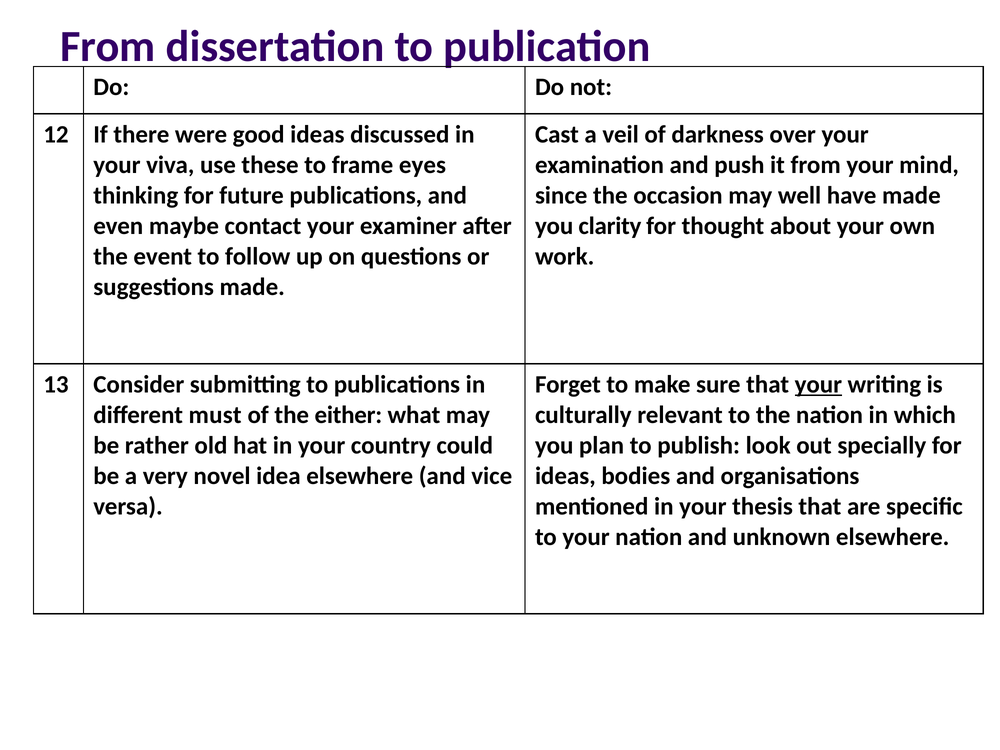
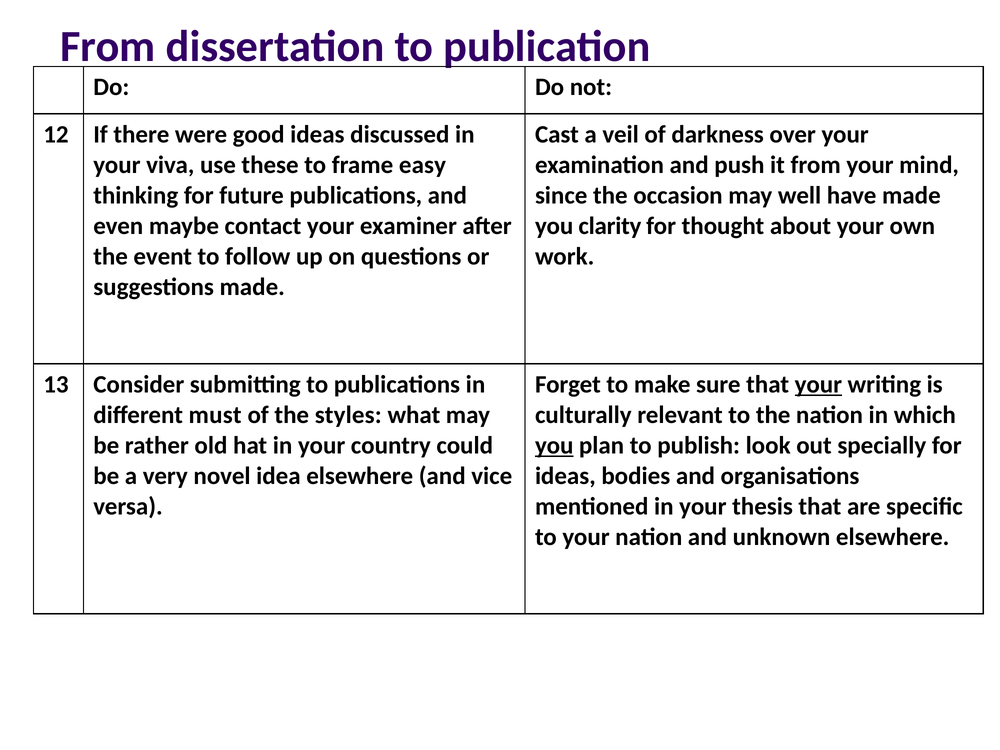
eyes: eyes -> easy (422, 165)
either: either -> styles (348, 415)
you underline: none -> present (554, 445)
